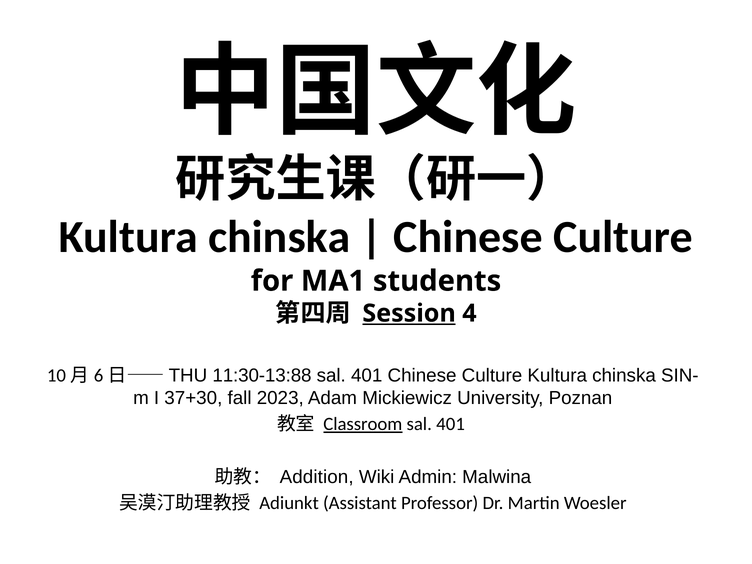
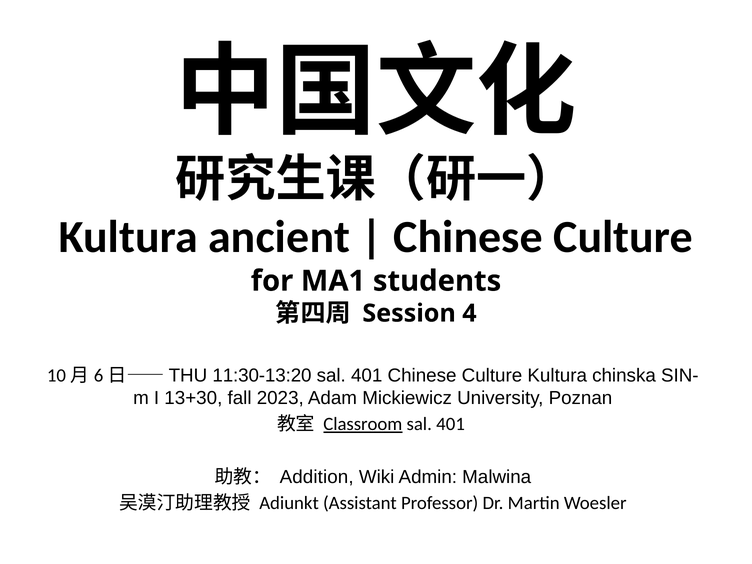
chinska: chinska -> ancient (279, 237)
Session underline: present -> none (409, 313)
11:30-13:88: 11:30-13:88 -> 11:30-13:20 (262, 375)
37+30: 37+30 -> 13+30 (193, 398)
